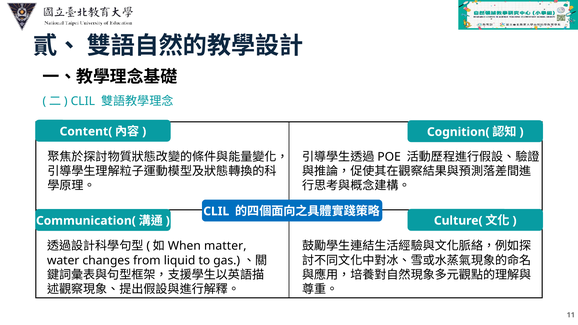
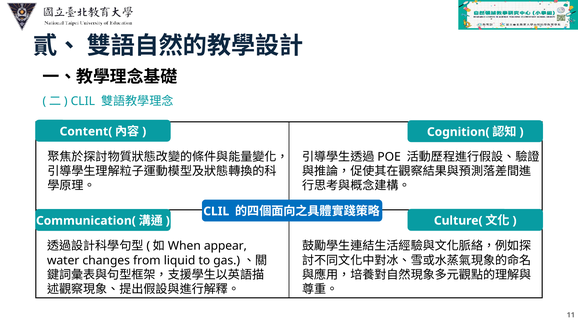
matter: matter -> appear (225, 246)
